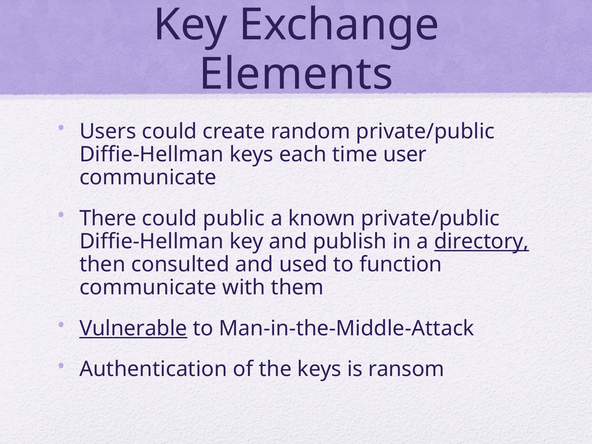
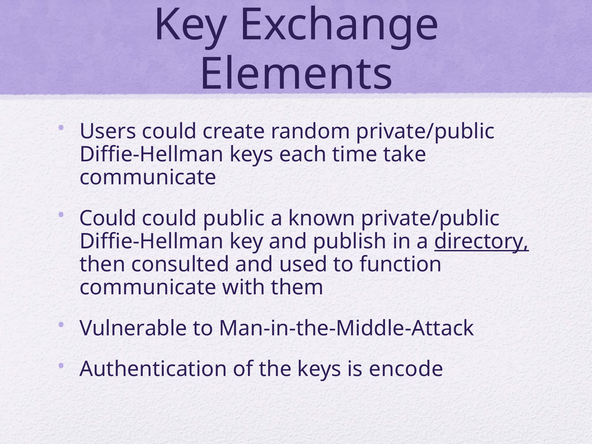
user: user -> take (405, 154)
There: There -> Could (108, 218)
Vulnerable underline: present -> none (133, 328)
ransom: ransom -> encode (406, 369)
